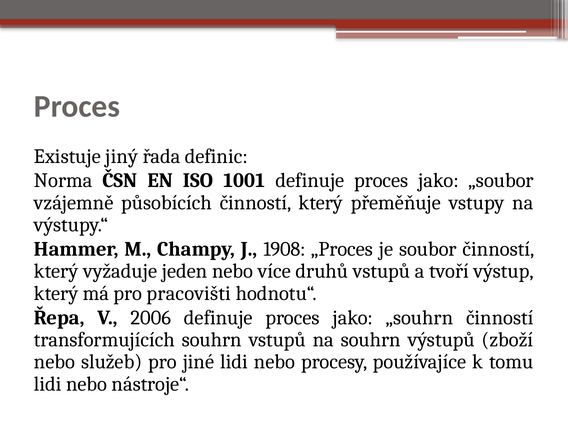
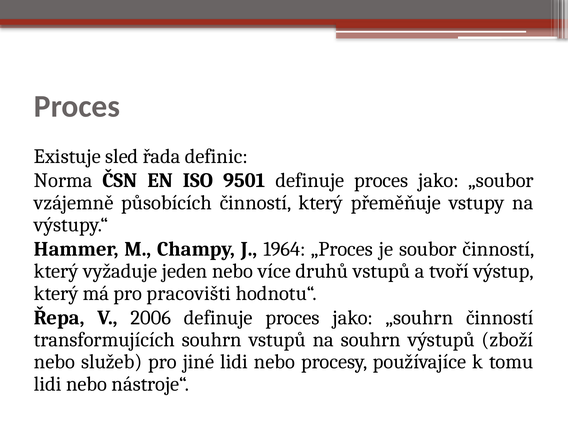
jiný: jiný -> sled (122, 156)
1001: 1001 -> 9501 (244, 181)
1908: 1908 -> 1964 (284, 249)
